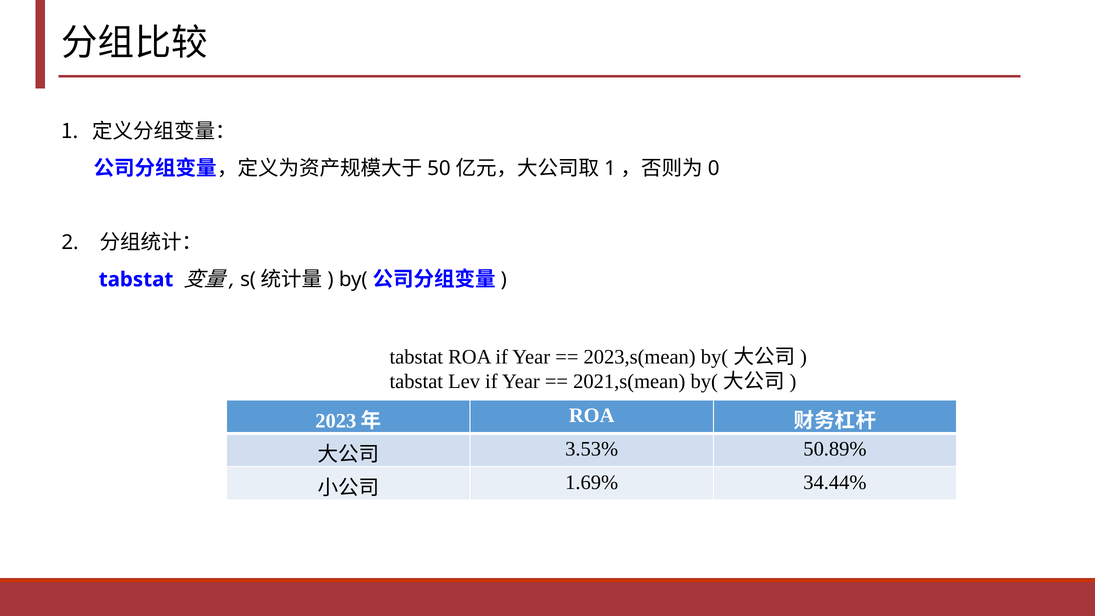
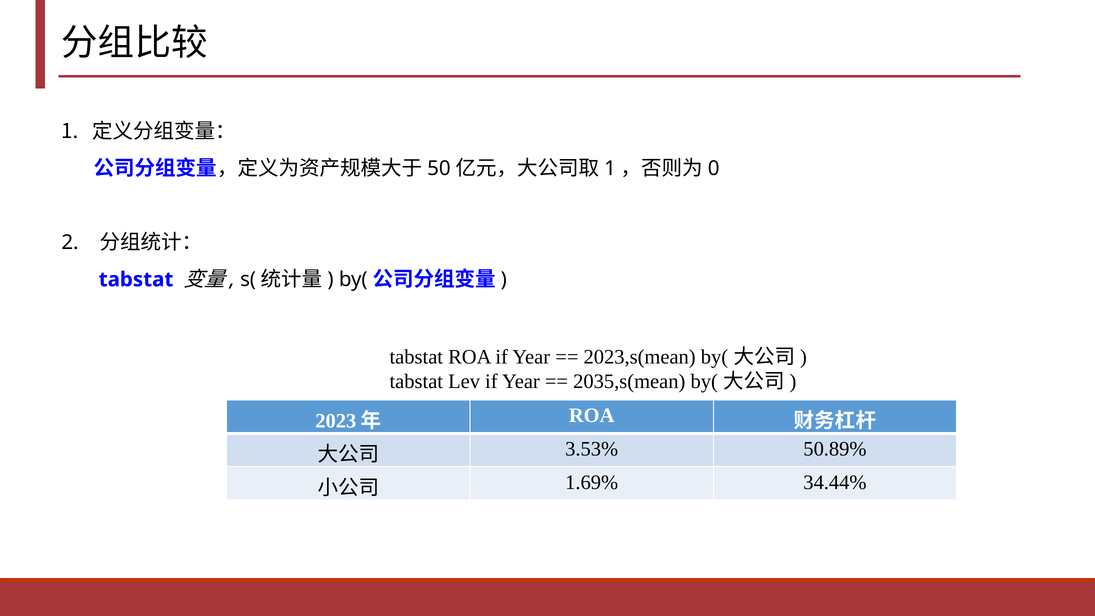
2021,s(mean: 2021,s(mean -> 2035,s(mean (629, 381)
